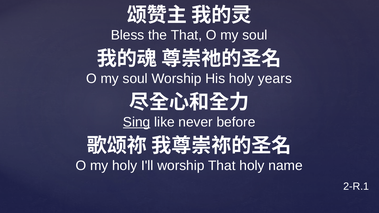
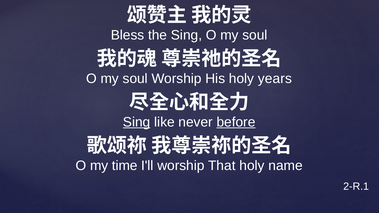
the That: That -> Sing (186, 35)
before underline: none -> present (236, 122)
my holy: holy -> time (125, 166)
